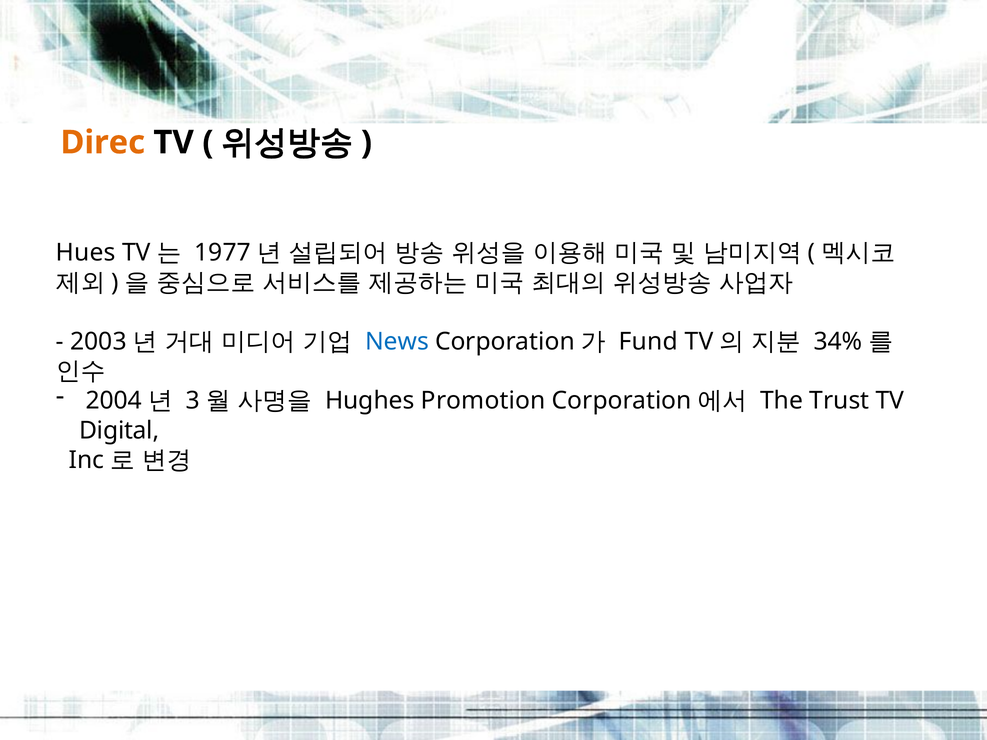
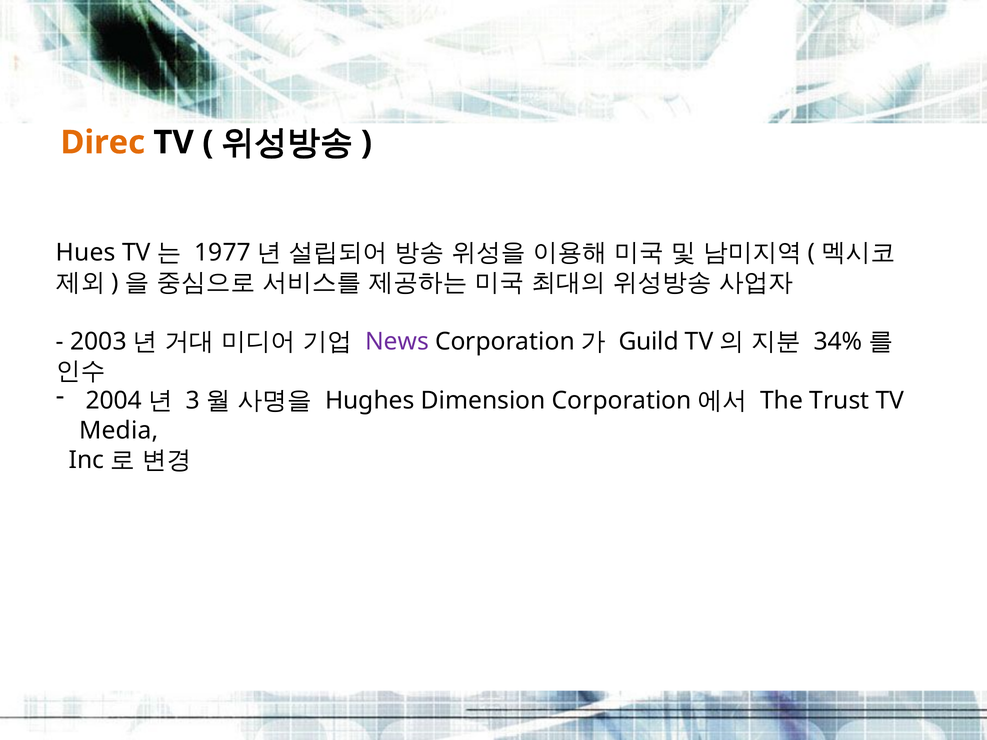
News colour: blue -> purple (397, 342)
Fund: Fund -> Guild (649, 342)
Promotion: Promotion -> Dimension (483, 401)
Digital: Digital -> Media (119, 431)
